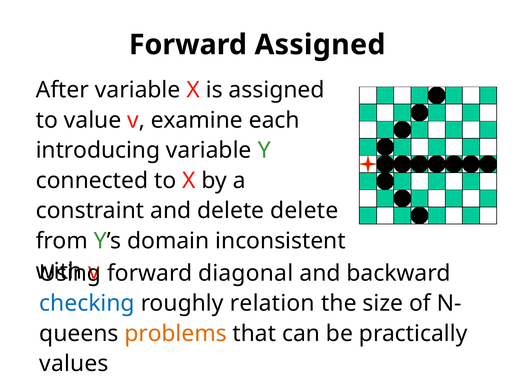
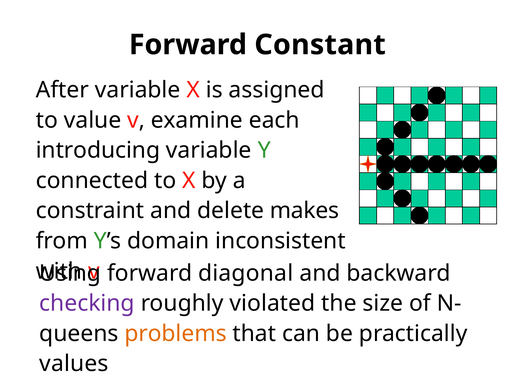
Forward Assigned: Assigned -> Constant (320, 45)
delete delete: delete -> makes (304, 211)
checking colour: blue -> purple (87, 304)
relation: relation -> violated (272, 304)
